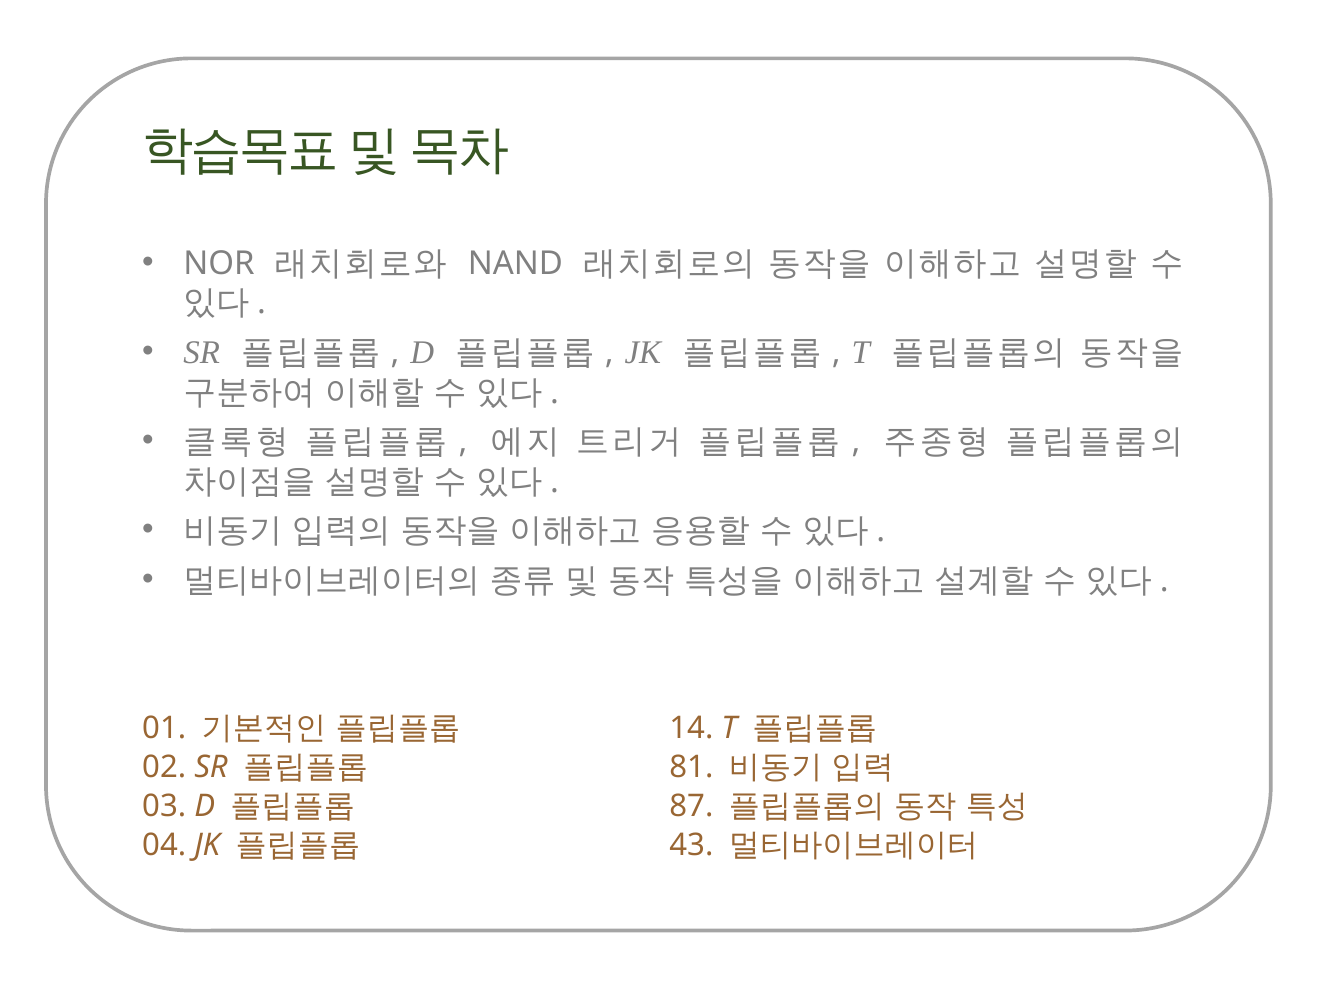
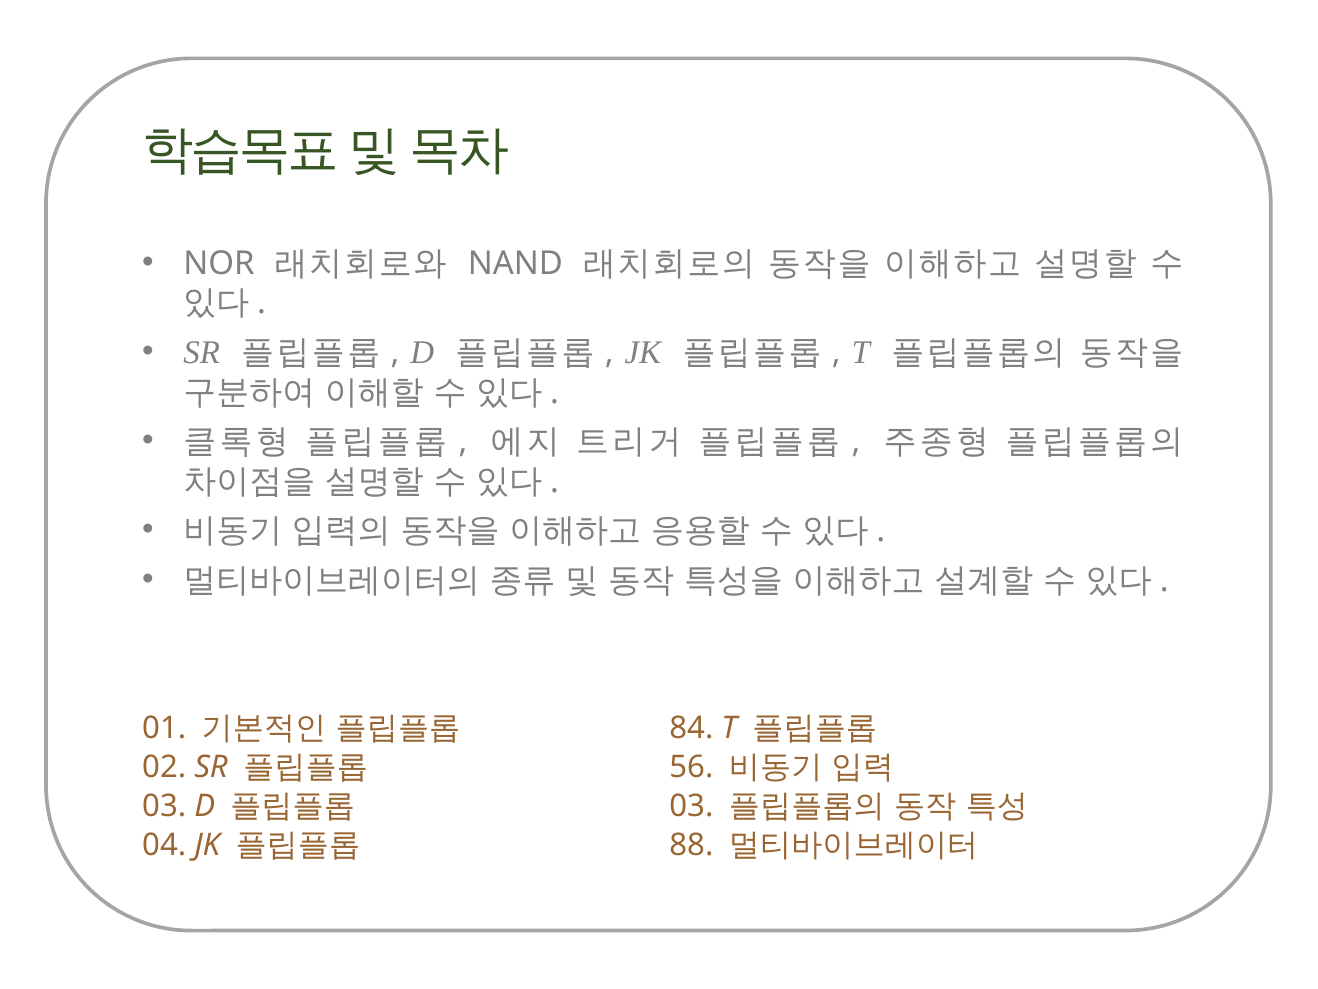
14: 14 -> 84 (691, 728)
81: 81 -> 56 (691, 767)
87: 87 -> 03 (691, 806)
43: 43 -> 88 (691, 845)
